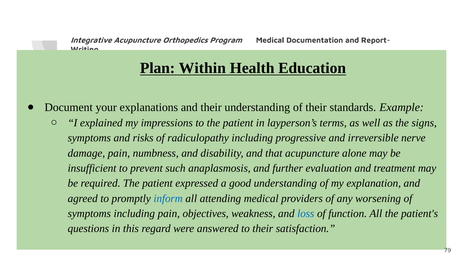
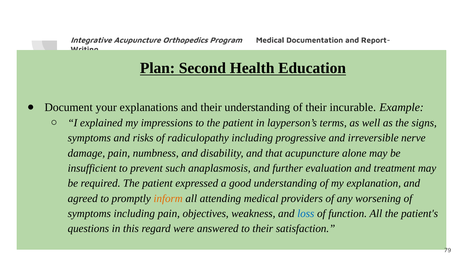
Within: Within -> Second (202, 68)
standards: standards -> incurable (353, 107)
inform colour: blue -> orange (168, 198)
